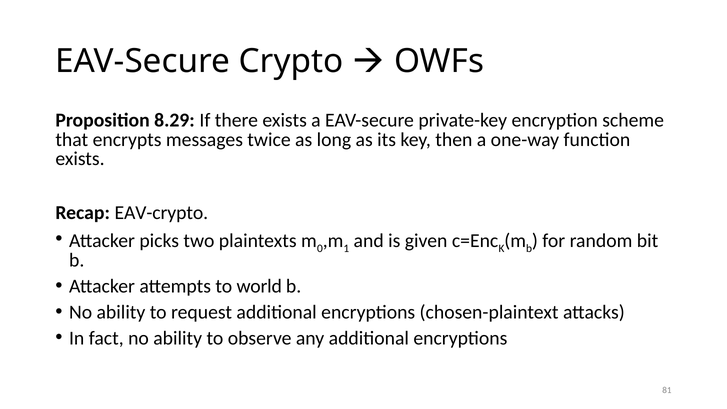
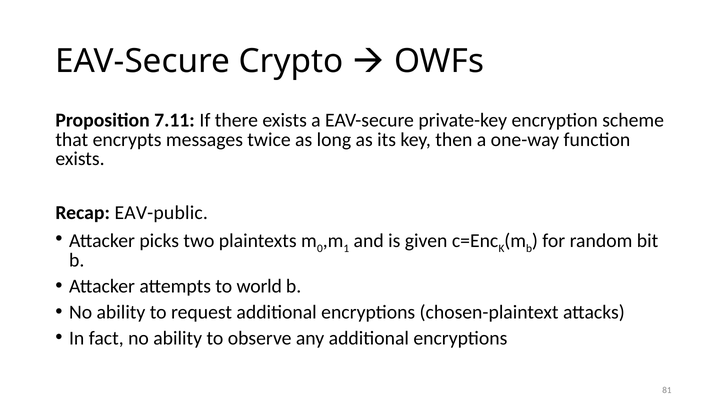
8.29: 8.29 -> 7.11 (174, 120)
EAV-crypto: EAV-crypto -> EAV-public (161, 213)
